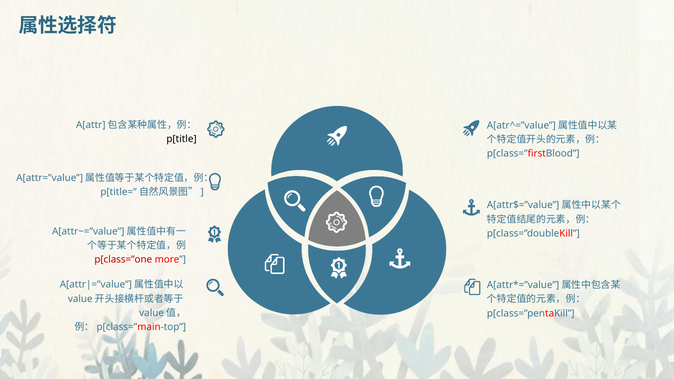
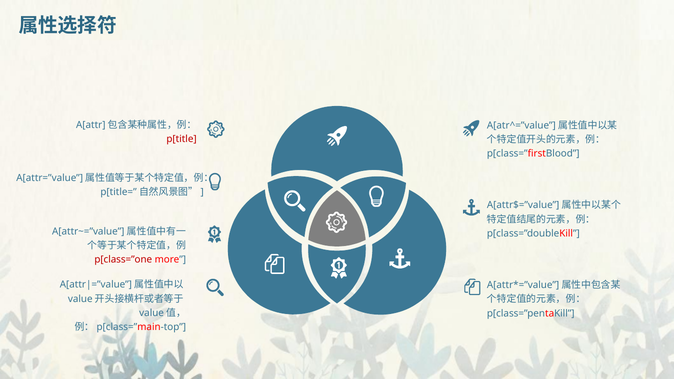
p[title colour: black -> red (182, 139)
